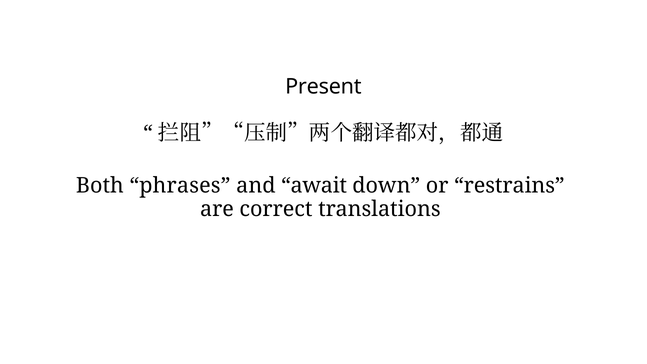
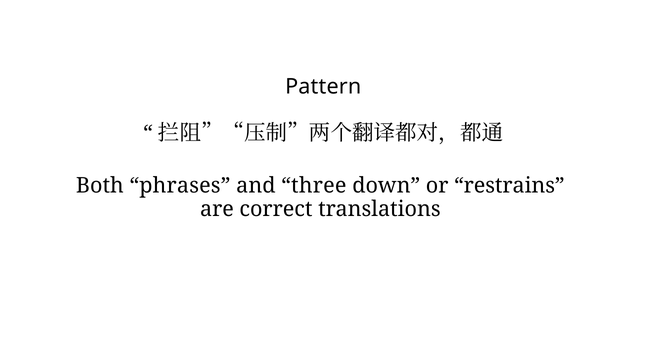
Present: Present -> Pattern (323, 87)
await: await -> three (314, 186)
